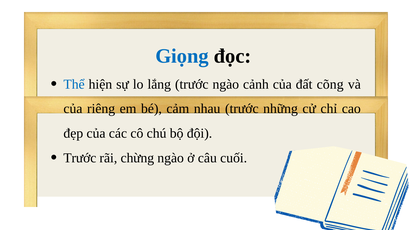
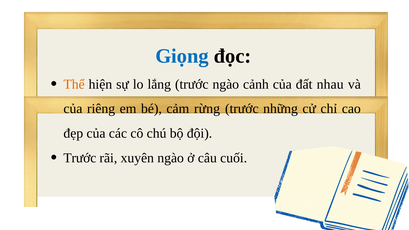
Thể colour: blue -> orange (74, 84)
cõng: cõng -> nhau (330, 84)
nhau: nhau -> rừng (207, 109)
chừng: chừng -> xuyên (137, 158)
